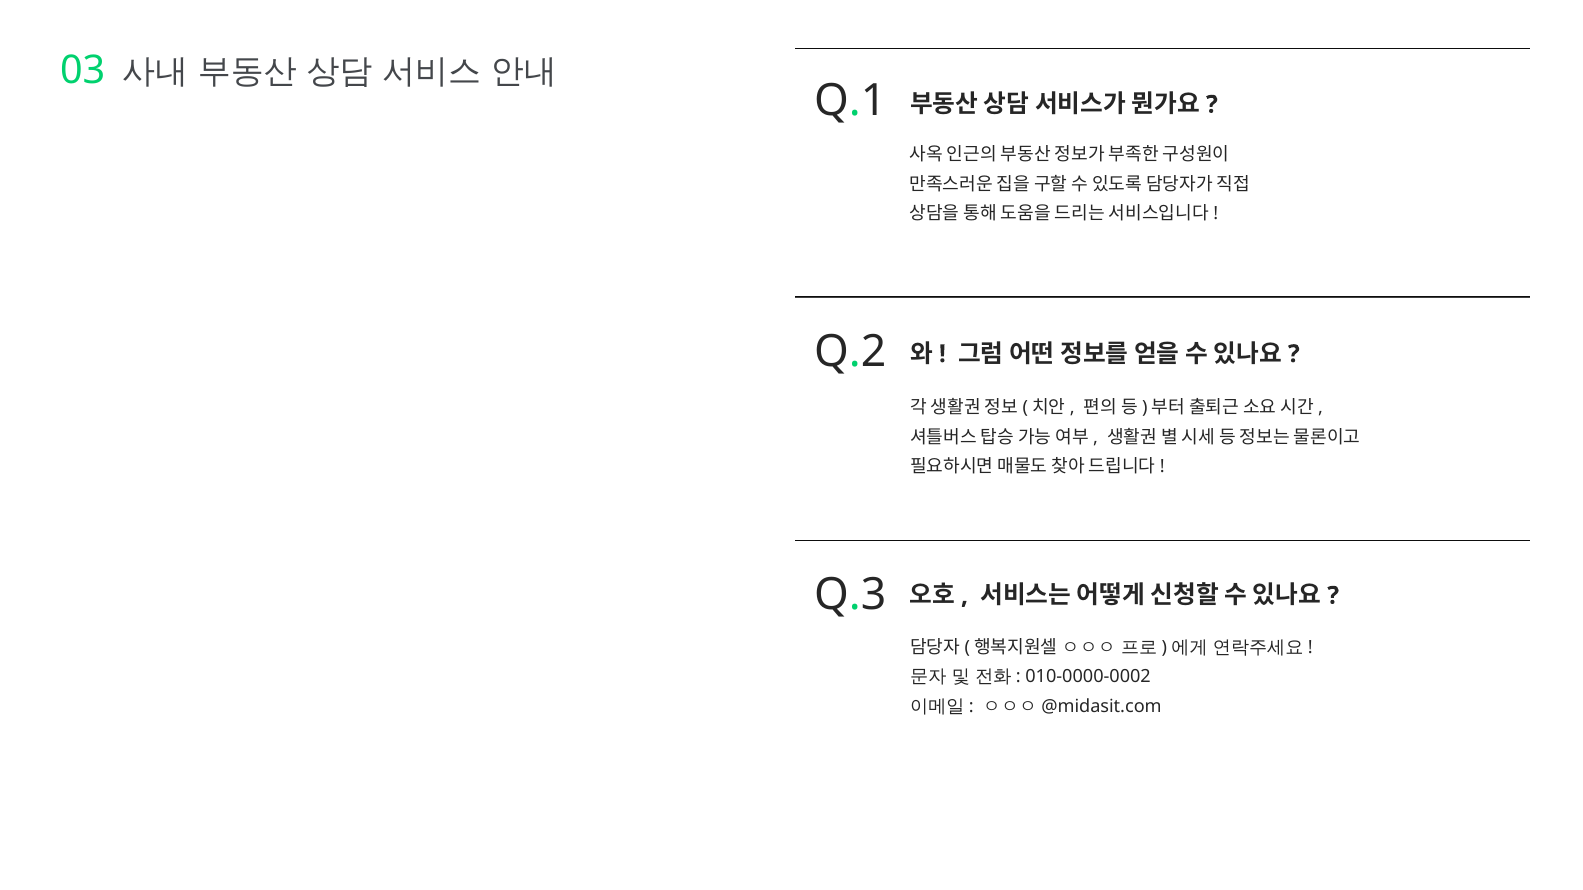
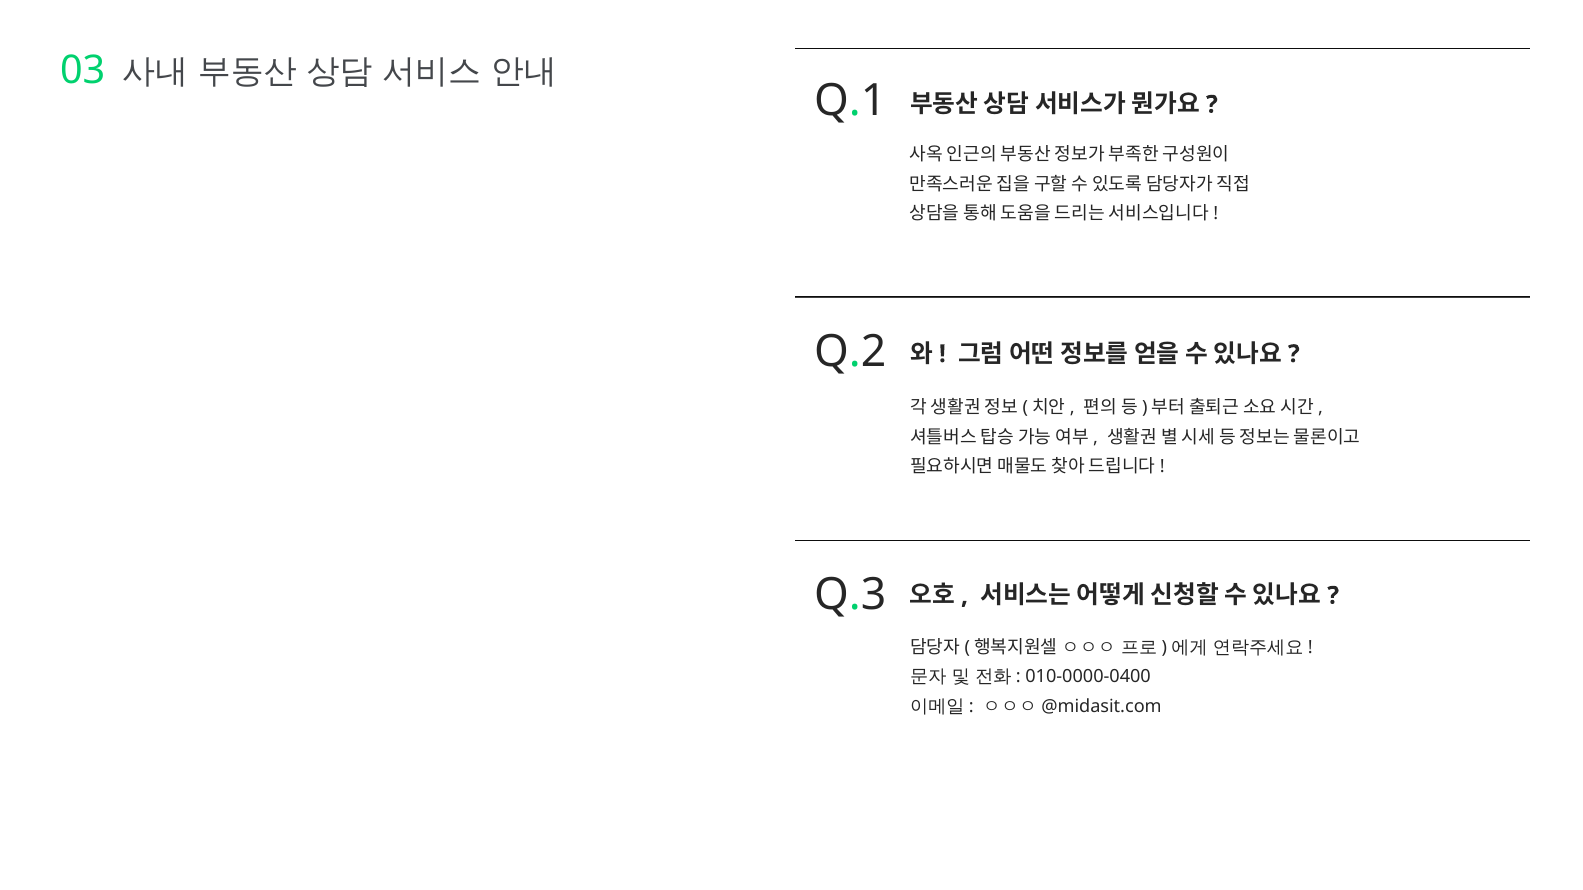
010-0000-0002: 010-0000-0002 -> 010-0000-0400 (1088, 677)
